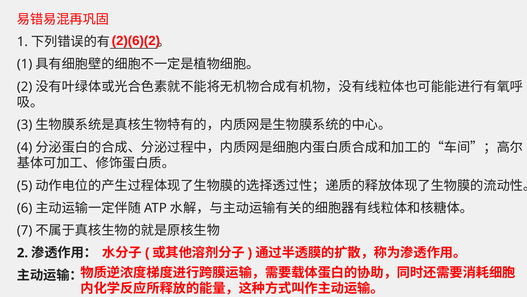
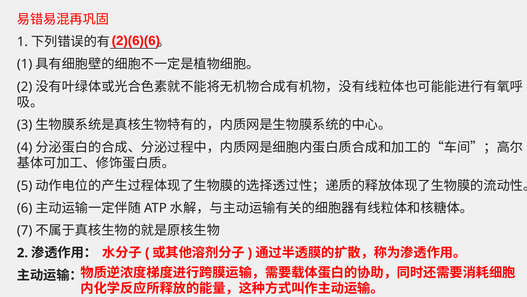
2)(6)(2: 2)(6)(2 -> 2)(6)(6 (136, 41)
